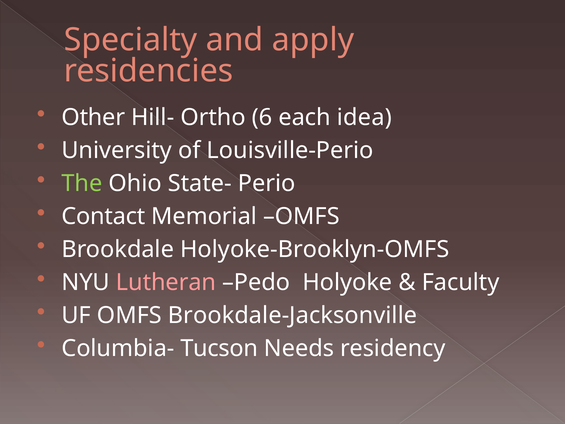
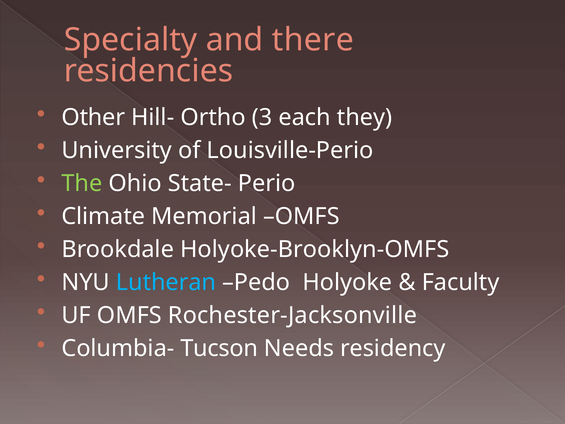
apply: apply -> there (313, 40)
6: 6 -> 3 (262, 117)
idea: idea -> they (365, 117)
Contact: Contact -> Climate (103, 216)
Lutheran colour: pink -> light blue (166, 282)
Brookdale-Jacksonville: Brookdale-Jacksonville -> Rochester-Jacksonville (292, 315)
